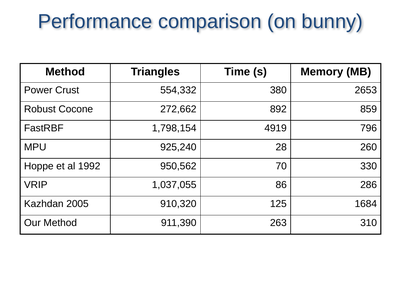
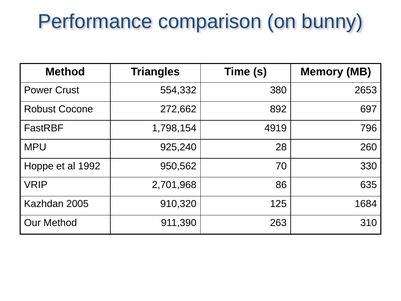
859: 859 -> 697 (369, 109)
1,037,055: 1,037,055 -> 2,701,968 (174, 185)
286: 286 -> 635 (369, 185)
